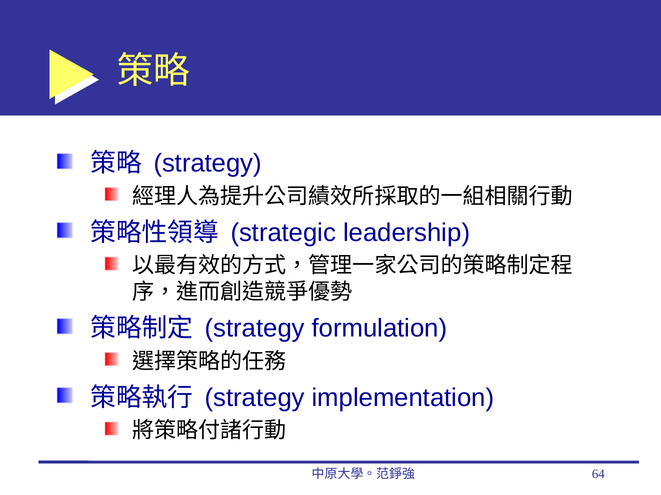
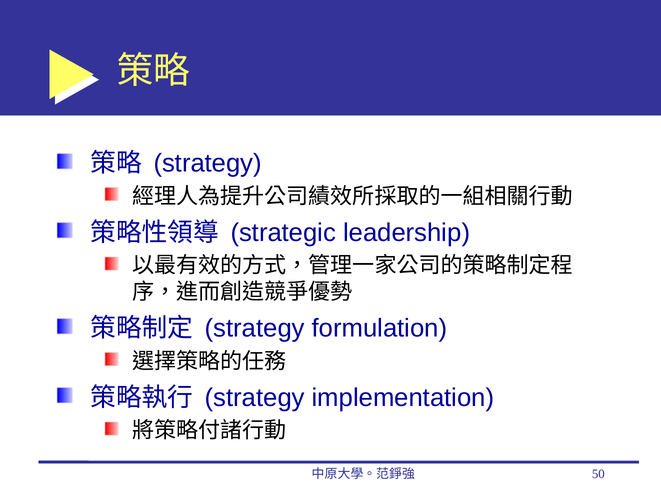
64: 64 -> 50 (598, 475)
